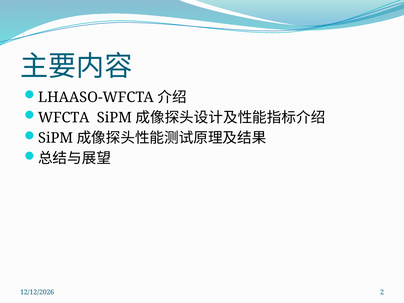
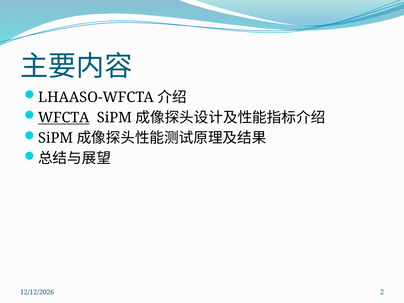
WFCTA underline: none -> present (64, 118)
